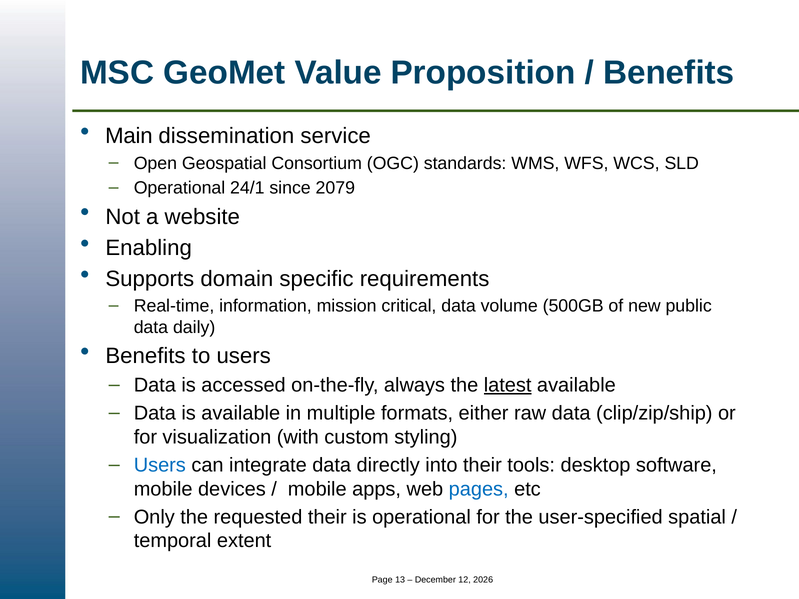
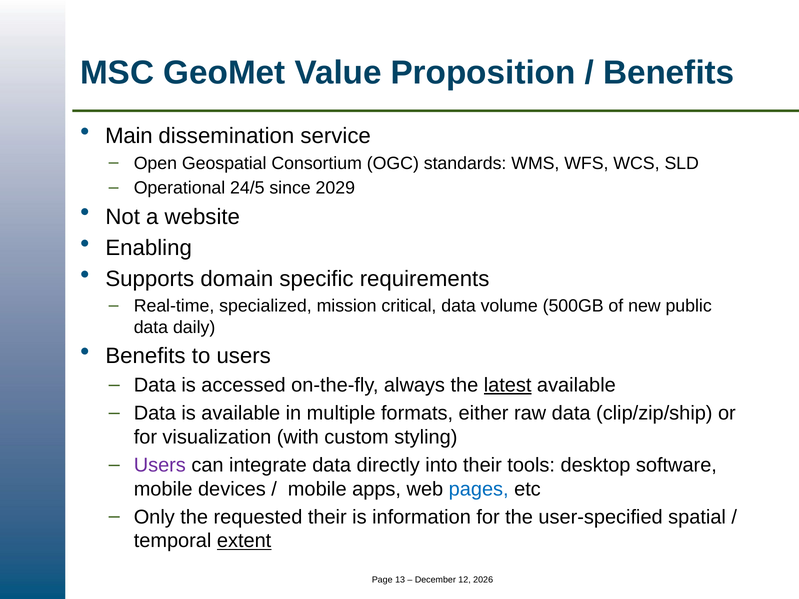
24/1: 24/1 -> 24/5 (247, 188)
2079: 2079 -> 2029 (335, 188)
information: information -> specialized (265, 306)
Users colour: blue -> purple (160, 465)
is operational: operational -> information (422, 517)
extent underline: none -> present (244, 541)
